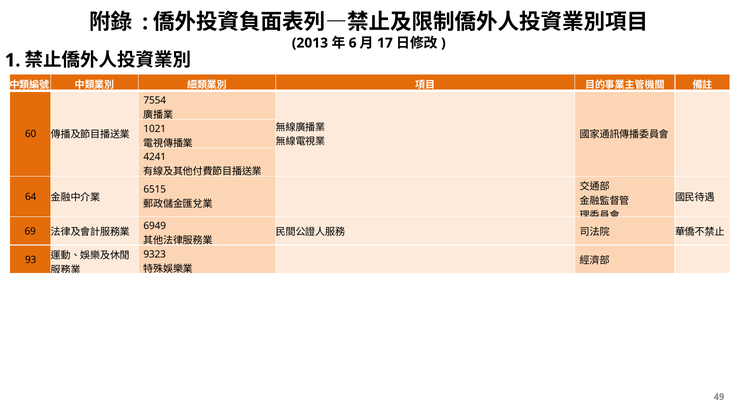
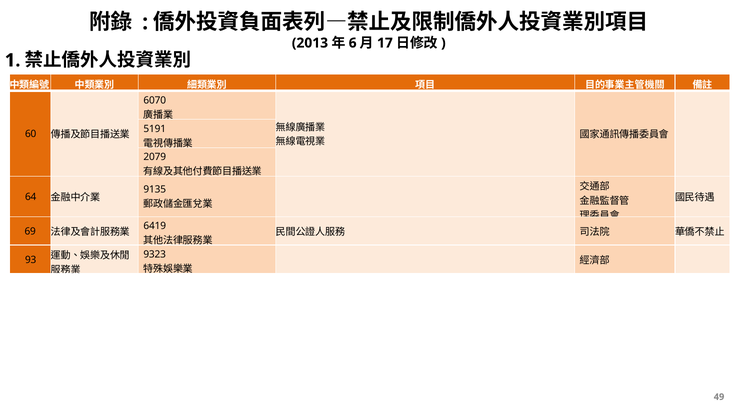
7554: 7554 -> 6070 (155, 100)
1021: 1021 -> 5191 (155, 129)
4241: 4241 -> 2079 (155, 157)
6515: 6515 -> 9135 (155, 190)
6949: 6949 -> 6419 (155, 226)
